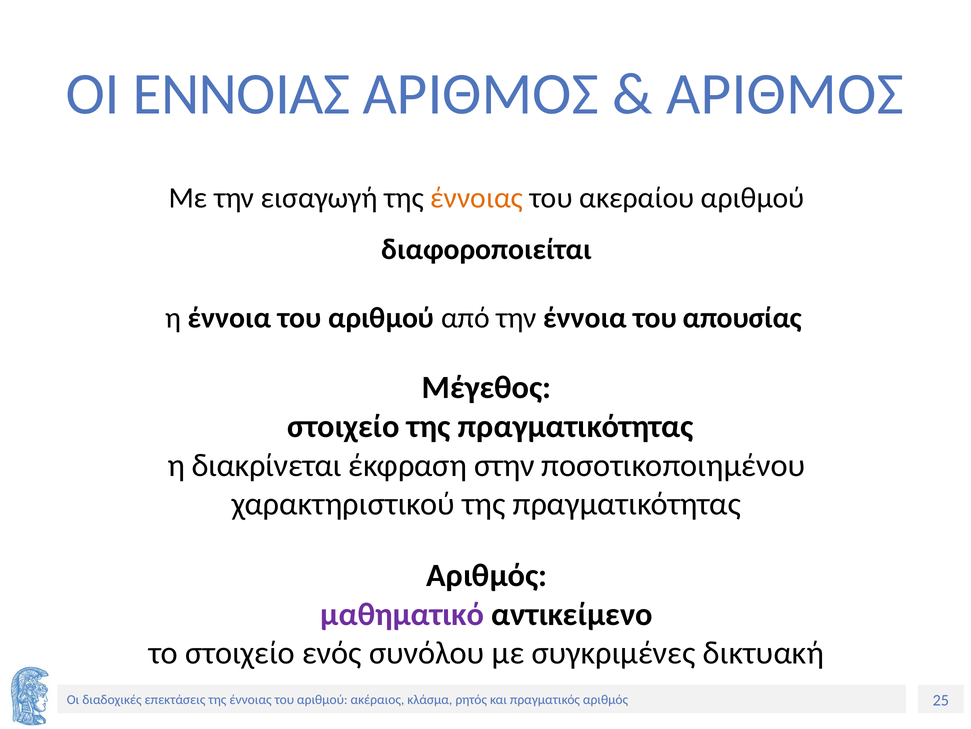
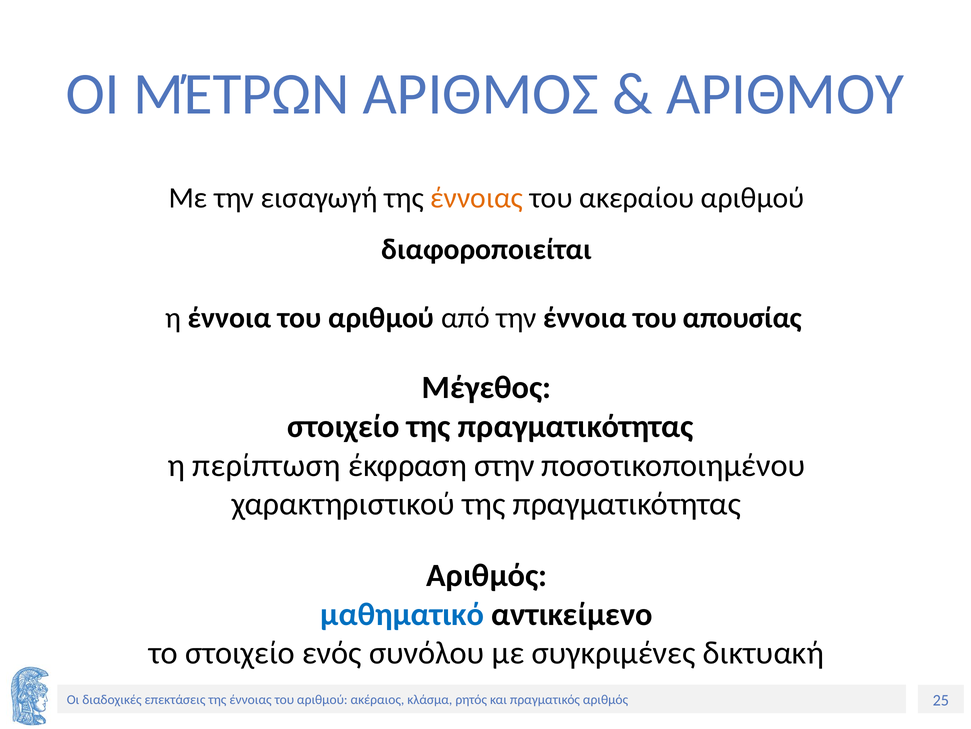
ΕΝΝΟΙΑΣ: ΕΝΝΟΙΑΣ -> ΜΈΤΡΩΝ (241, 94)
ΑΡΙΘΜΟΣ: ΑΡΙΘΜΟΣ -> ΑΡΙΘΜΟΥ (785, 94)
διακρίνεται: διακρίνεται -> περίπτωση (266, 465)
μαθηματικό colour: purple -> blue (402, 614)
